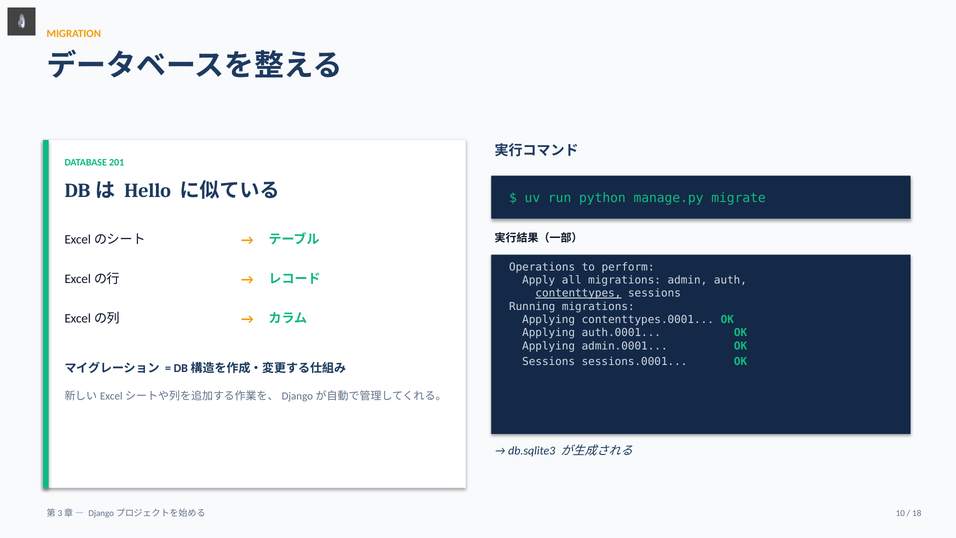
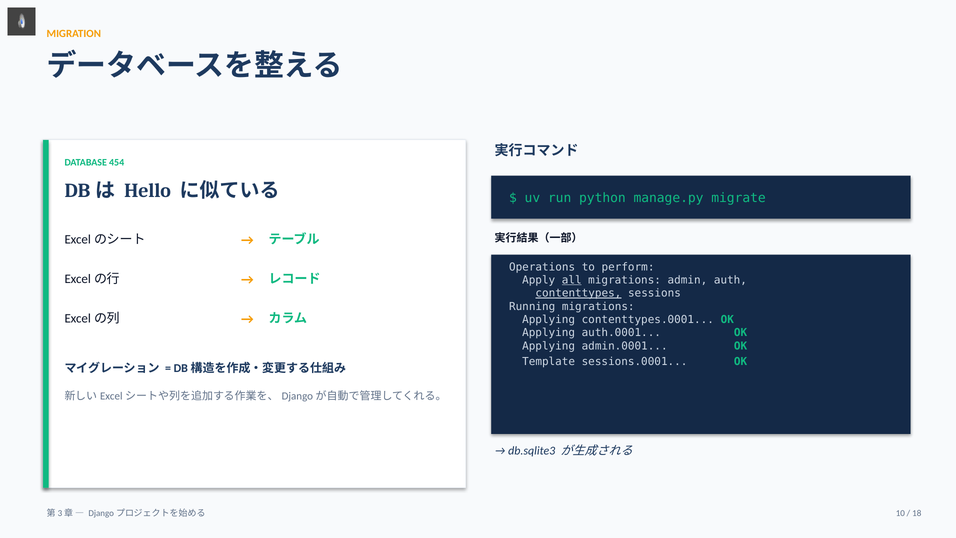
201: 201 -> 454 (117, 162)
all underline: none -> present (572, 280)
Sessions: Sessions -> Template (549, 362)
